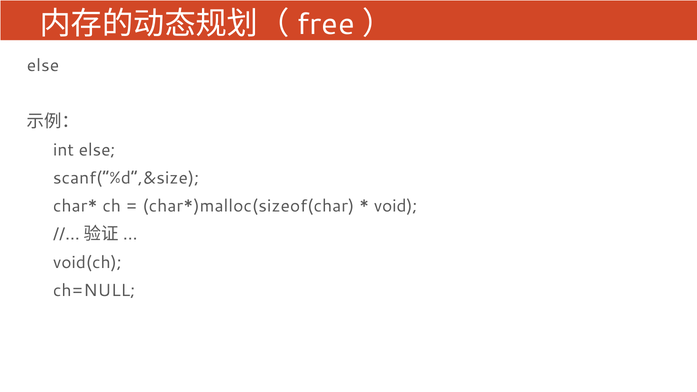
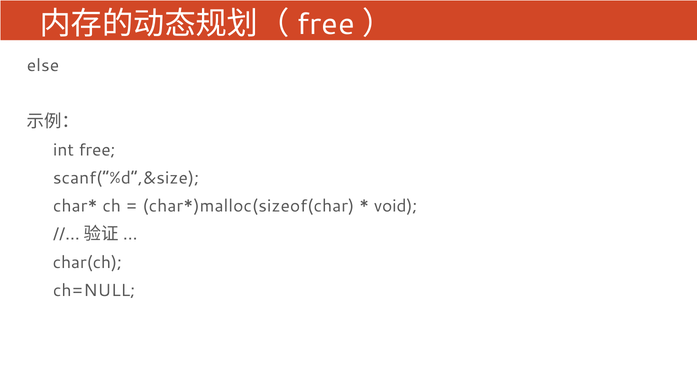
int else: else -> free (97, 150)
void(ch: void(ch -> char(ch (87, 262)
